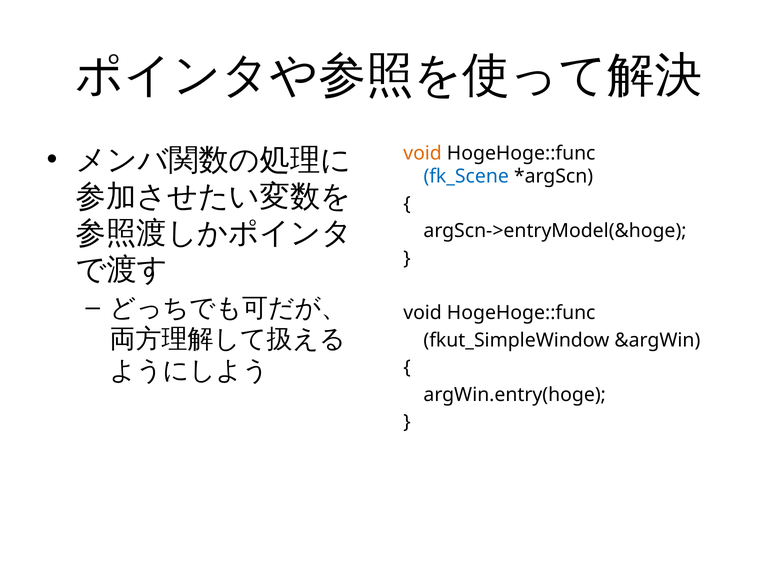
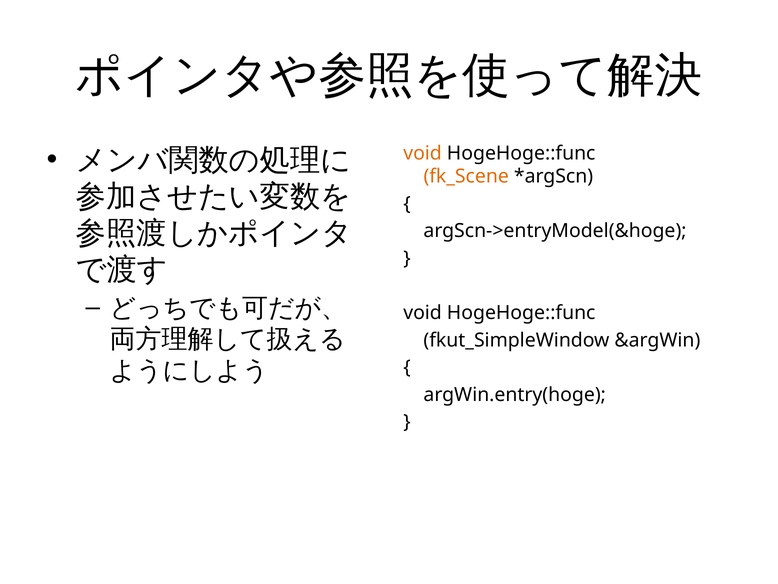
fk_Scene colour: blue -> orange (466, 176)
